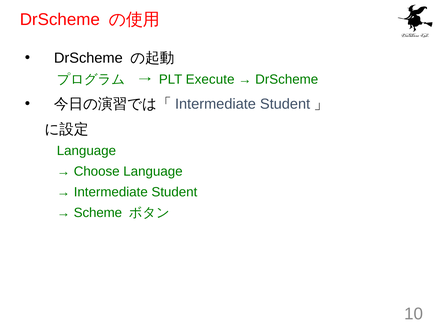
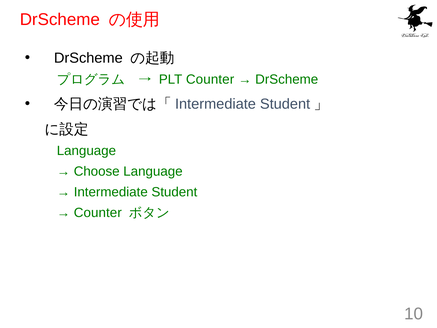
PLT Execute: Execute -> Counter (210, 79)
Scheme: Scheme -> Counter (98, 212)
